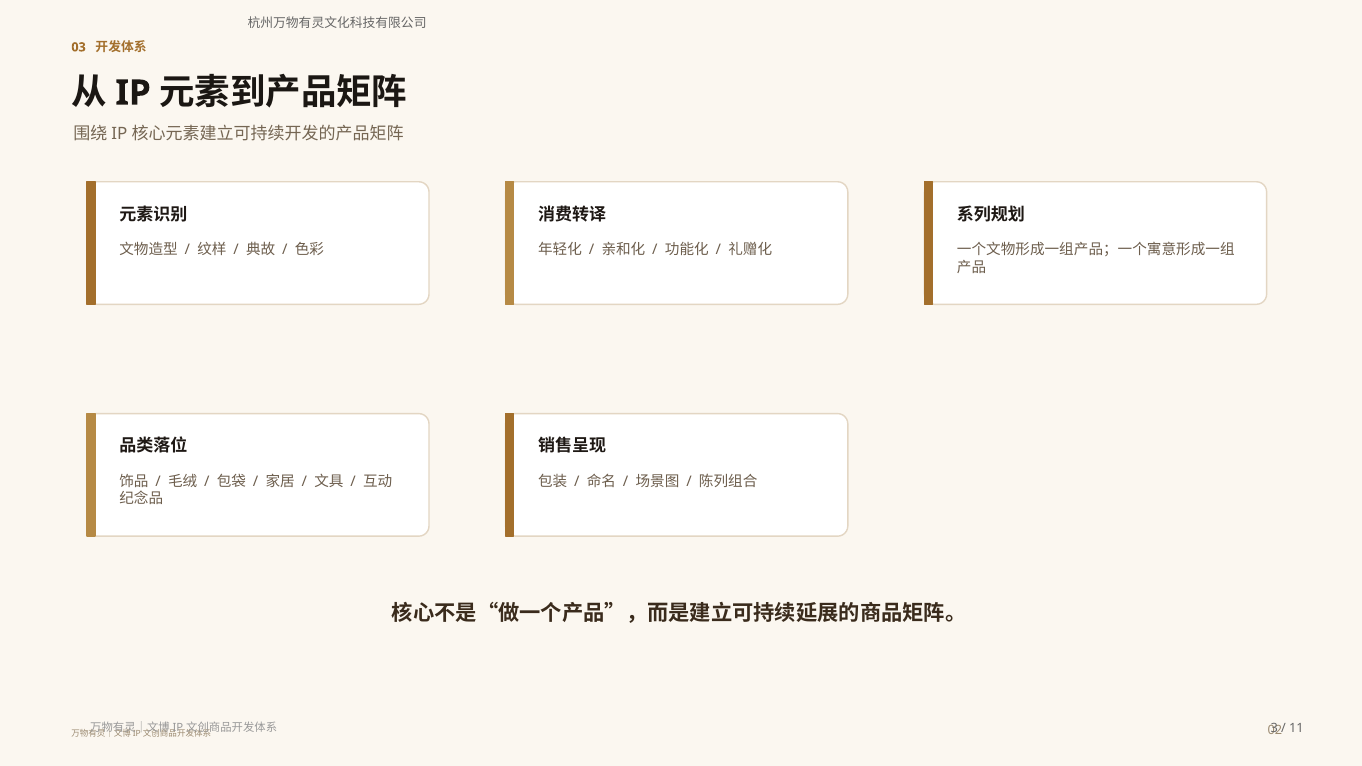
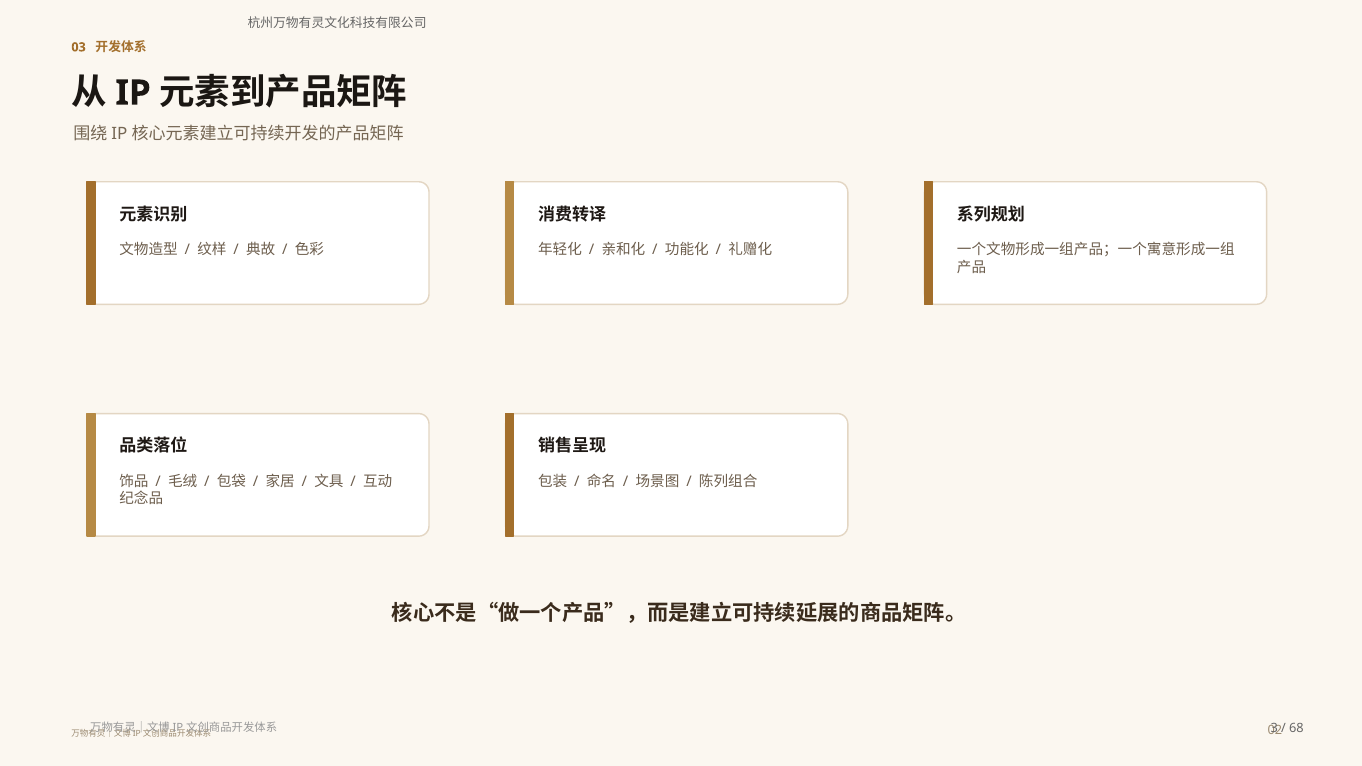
11: 11 -> 68 (1296, 729)
